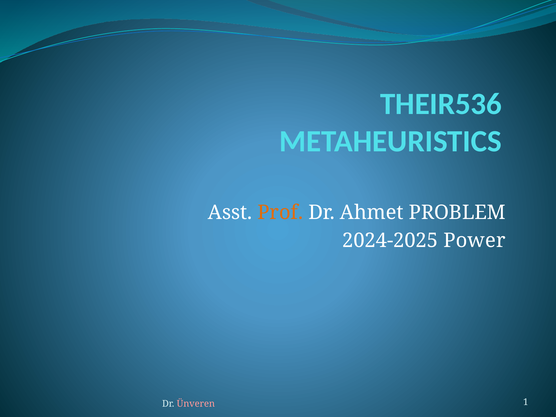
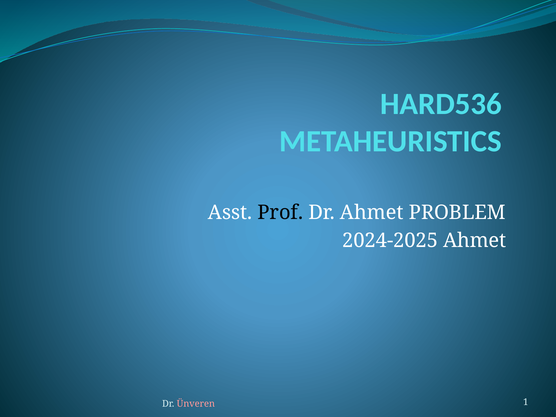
THEIR536: THEIR536 -> HARD536 (441, 104)
Prof colour: orange -> black (280, 212)
2024-2025 Power: Power -> Ahmet (475, 241)
